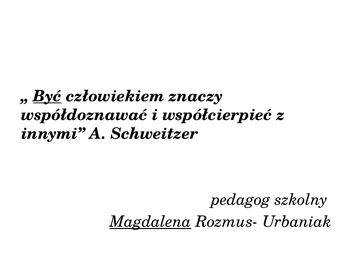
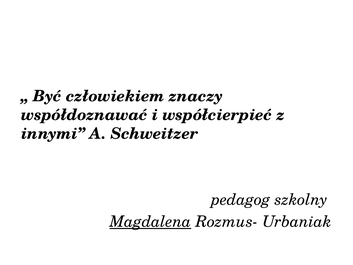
Być underline: present -> none (47, 96)
